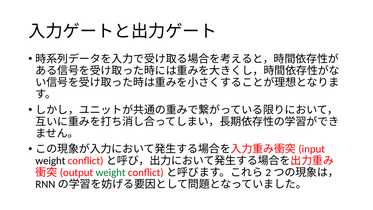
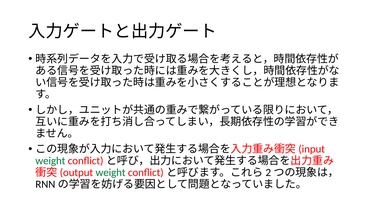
weight colour: black -> green (50, 161)
